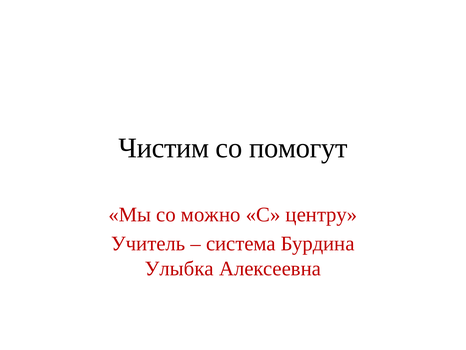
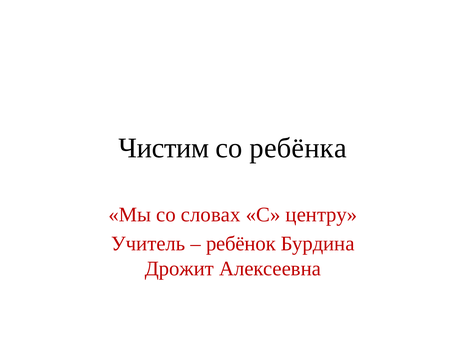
помогут: помогут -> ребёнка (298, 148)
можно: можно -> словах (211, 214)
система: система -> ребёнок (241, 243)
Улыбка: Улыбка -> Дрожит (179, 268)
